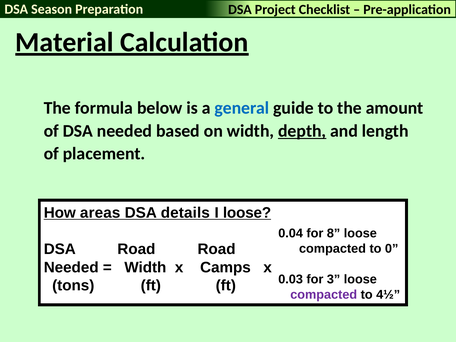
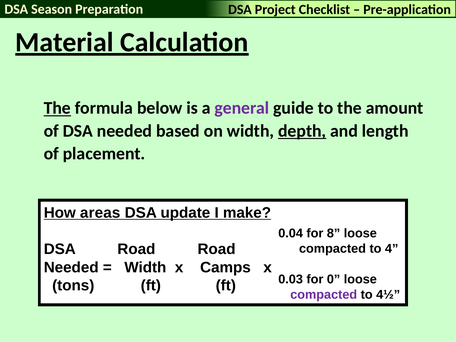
The underline: none -> present (57, 108)
general colour: blue -> purple (242, 108)
details: details -> update (185, 213)
I loose: loose -> make (247, 213)
0: 0 -> 4 (392, 249)
3: 3 -> 0 (334, 279)
